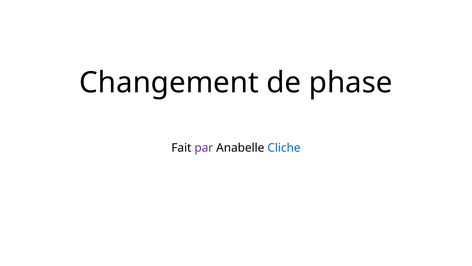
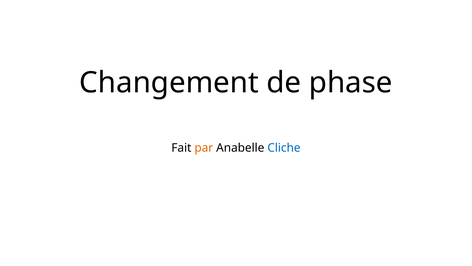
par colour: purple -> orange (204, 148)
